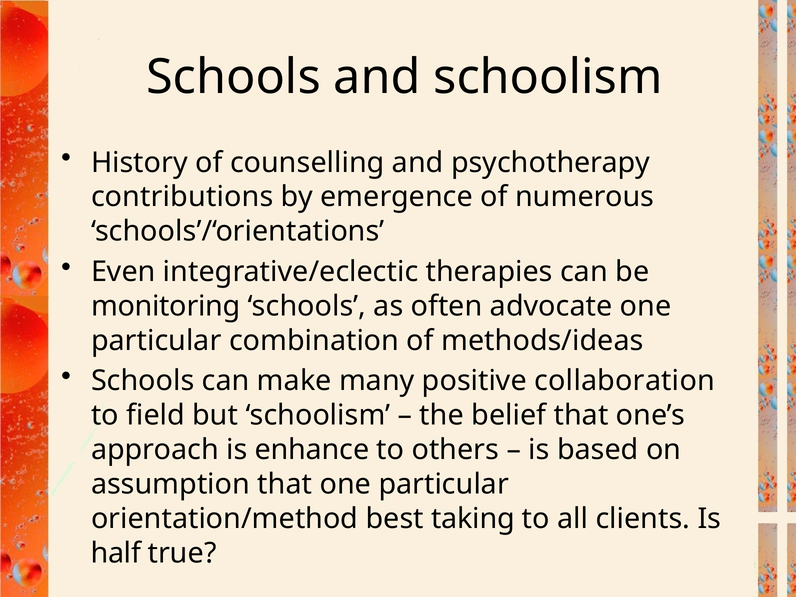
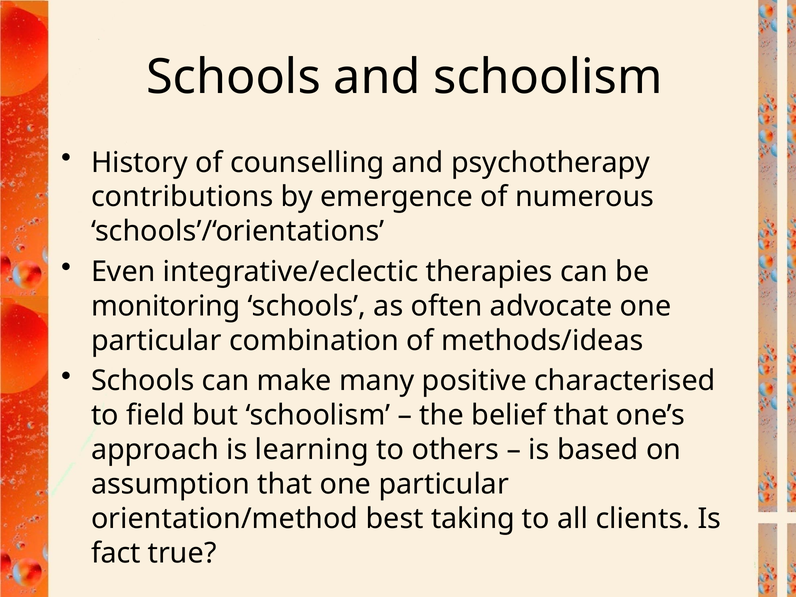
collaboration: collaboration -> characterised (625, 381)
enhance: enhance -> learning (312, 450)
half: half -> fact (116, 553)
